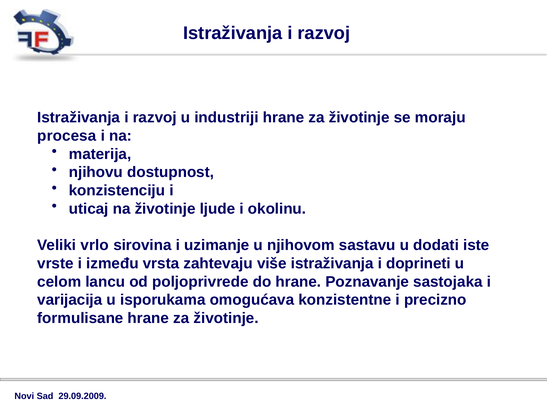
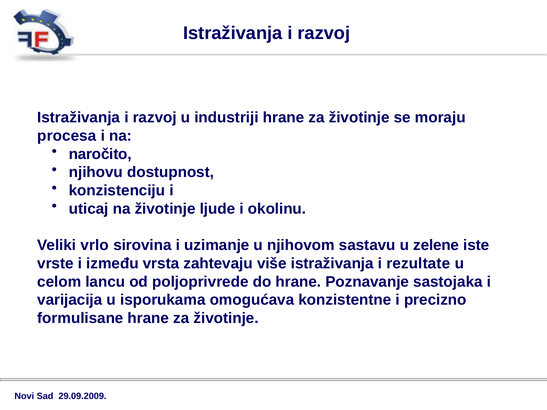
materija: materija -> naročito (100, 154)
dodati: dodati -> zelene (436, 245)
doprineti: doprineti -> rezultate (418, 264)
